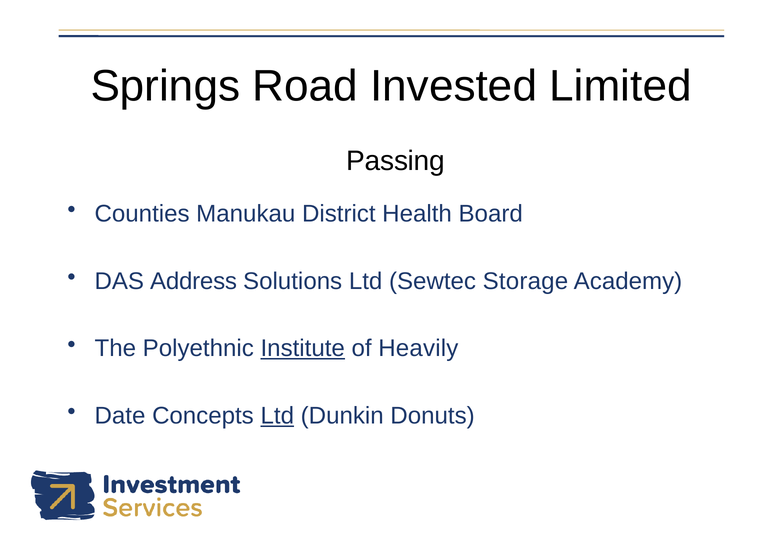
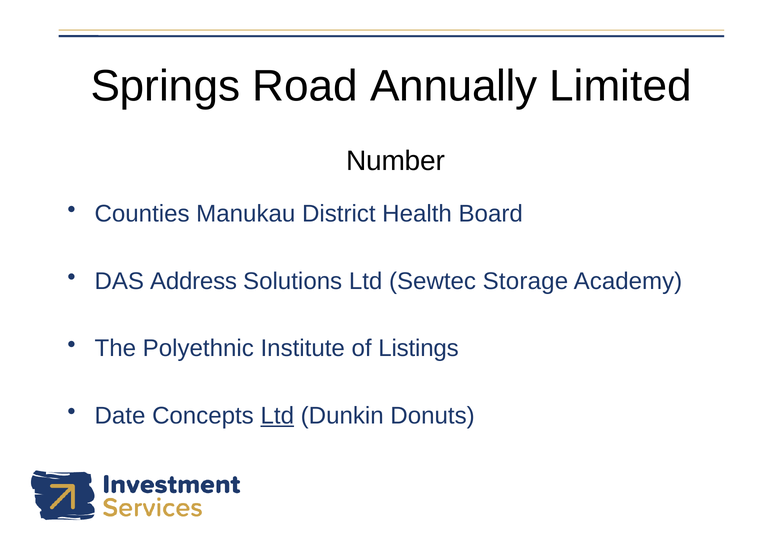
Invested: Invested -> Annually (454, 86)
Passing: Passing -> Number (396, 161)
Institute underline: present -> none (303, 349)
Heavily: Heavily -> Listings (419, 349)
